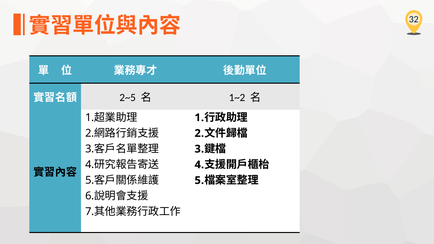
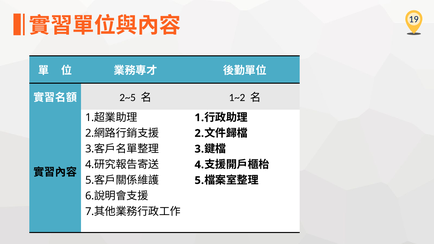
32: 32 -> 19 (414, 19)
